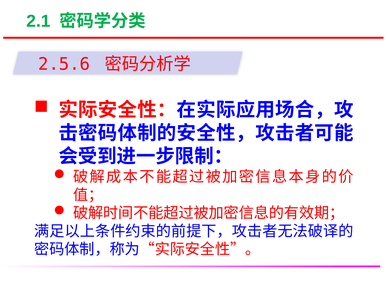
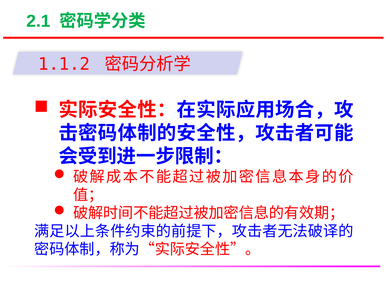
2.5.6: 2.5.6 -> 1.1.2 (64, 64)
